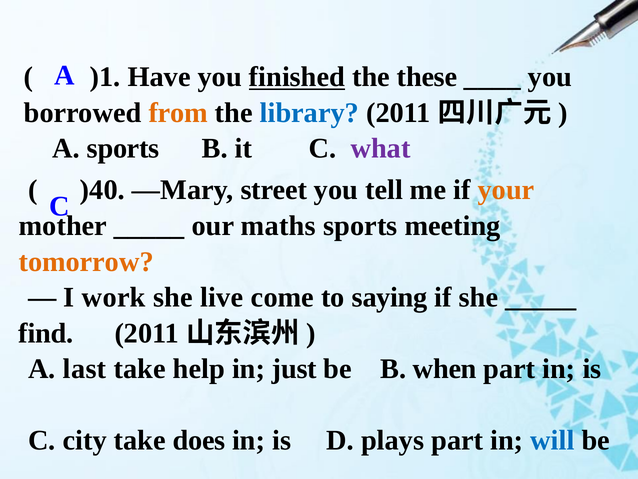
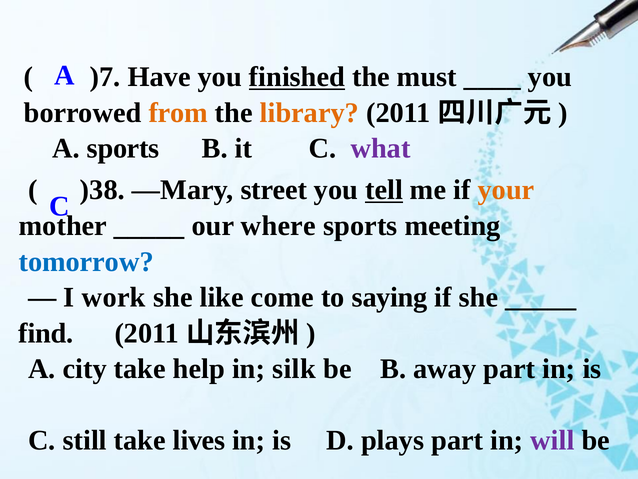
)1: )1 -> )7 (105, 77)
these: these -> must (427, 77)
library colour: blue -> orange (309, 113)
)40: )40 -> )38 (102, 190)
tell underline: none -> present (384, 190)
maths: maths -> where (278, 226)
tomorrow colour: orange -> blue (86, 261)
live: live -> like (222, 297)
last: last -> city (85, 369)
just: just -> silk (294, 369)
when: when -> away (445, 369)
city: city -> still (85, 440)
does: does -> lives (199, 440)
will colour: blue -> purple (553, 440)
